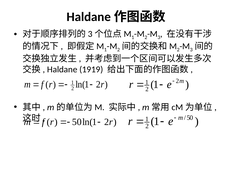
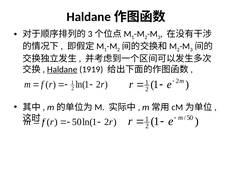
Haldane underline: none -> present (62, 69)
